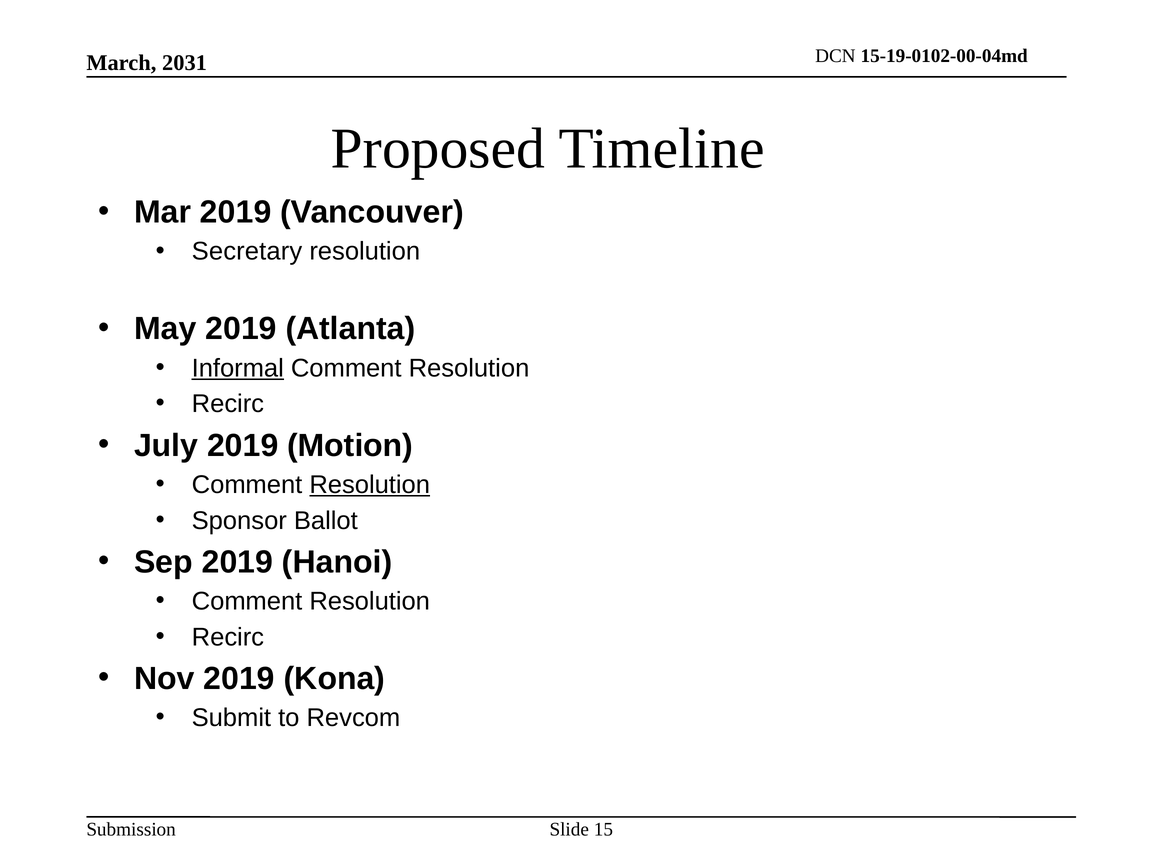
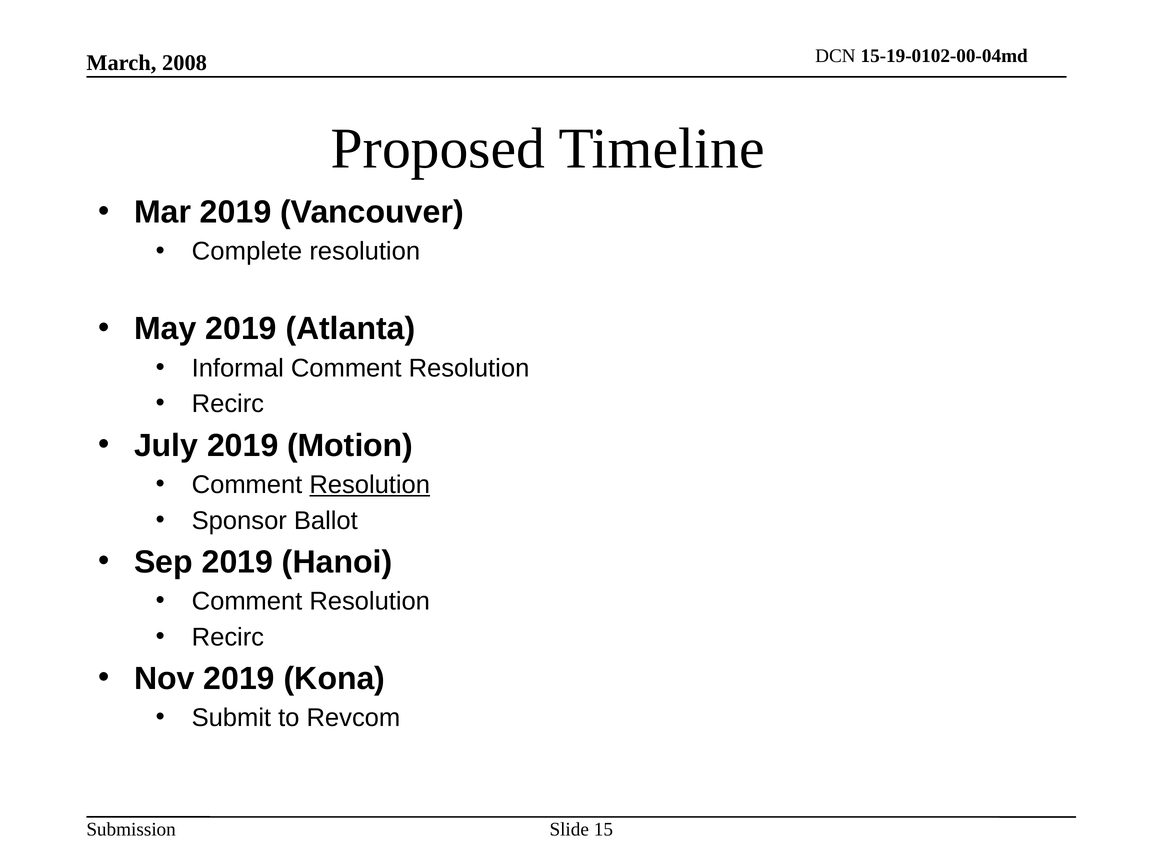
2031: 2031 -> 2008 (185, 63)
Secretary: Secretary -> Complete (247, 251)
Informal underline: present -> none (238, 368)
